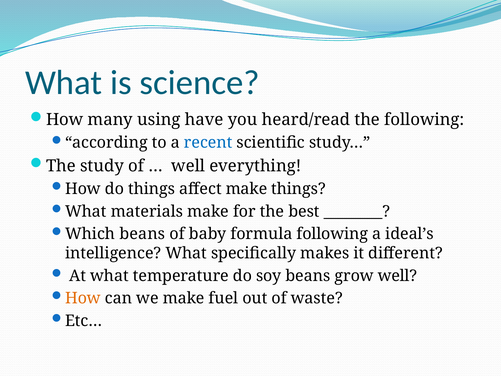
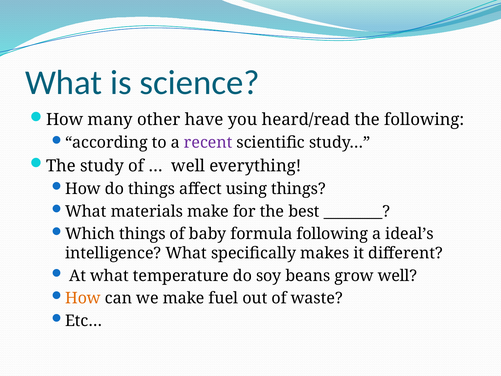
using: using -> other (159, 120)
recent colour: blue -> purple (208, 143)
affect make: make -> using (246, 189)
Which beans: beans -> things (142, 234)
